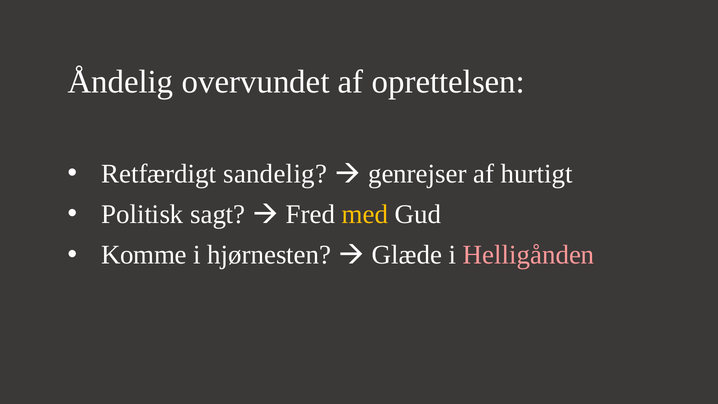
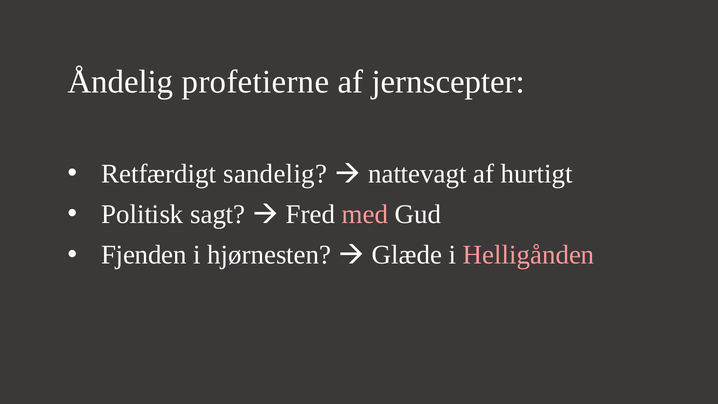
overvundet: overvundet -> profetierne (255, 82)
oprettelsen: oprettelsen -> jernscepter (448, 82)
genrejser: genrejser -> nattevagt (417, 174)
med colour: yellow -> pink (365, 214)
Komme: Komme -> Fjenden (144, 255)
